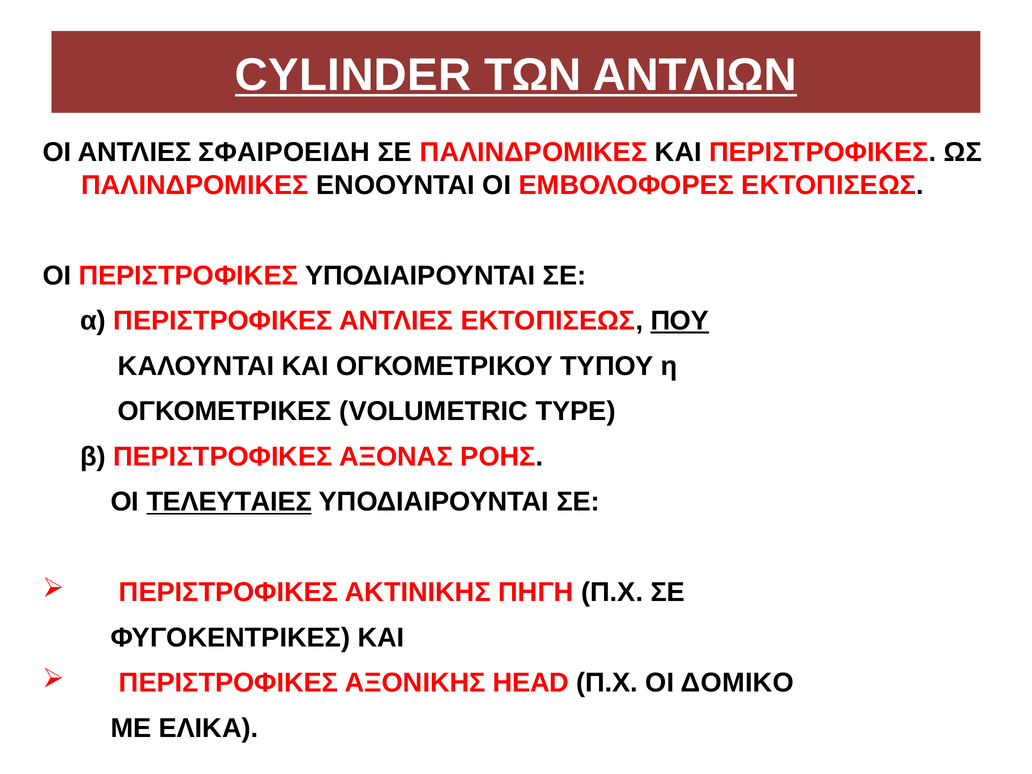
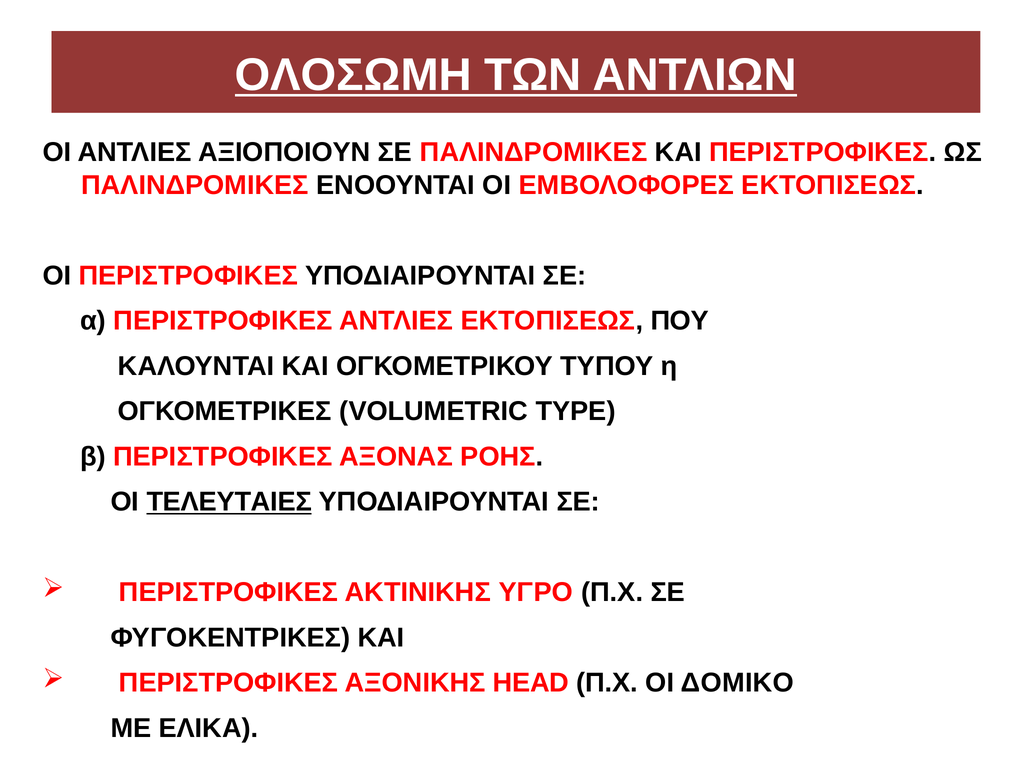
CYLINDER: CYLINDER -> ΟΛΟΣΩΜΗ (353, 75)
ΣΦΑΙΡΟΕΙΔΗ: ΣΦΑΙΡΟΕΙΔΗ -> ΑΞΙΟΠΟΙΟΥΝ (284, 152)
ΠΟΥ underline: present -> none (680, 321)
ΠΗΓΗ: ΠΗΓΗ -> ΥΓΡΟ (536, 592)
